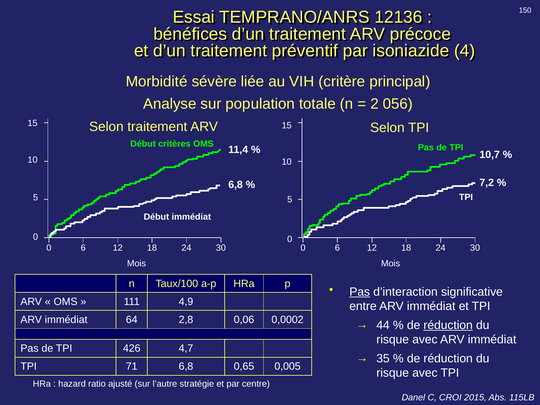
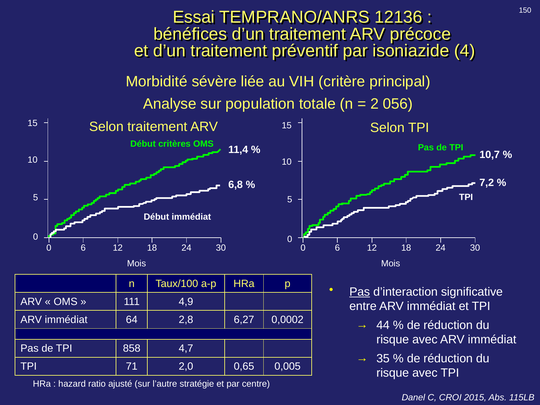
0,06: 0,06 -> 6,27 (244, 320)
réduction underline: present -> none (448, 325)
426: 426 -> 858 (132, 348)
71 6,8: 6,8 -> 2,0 (186, 367)
